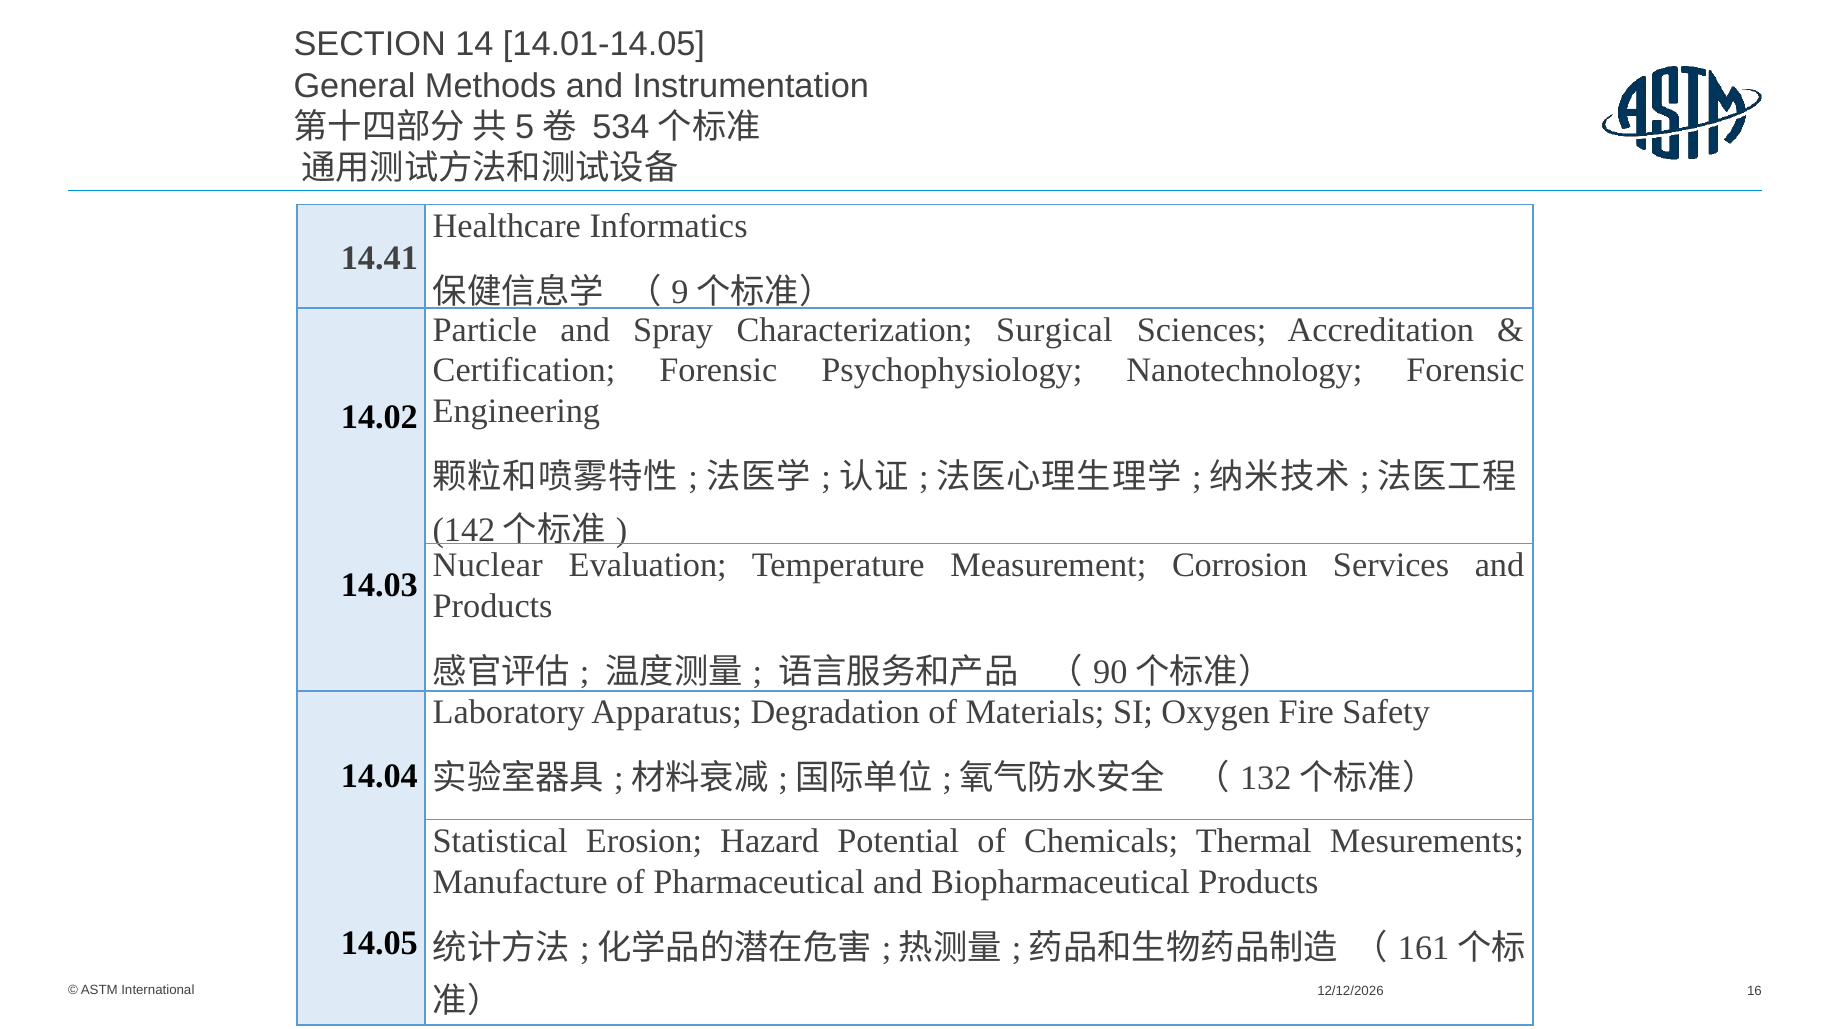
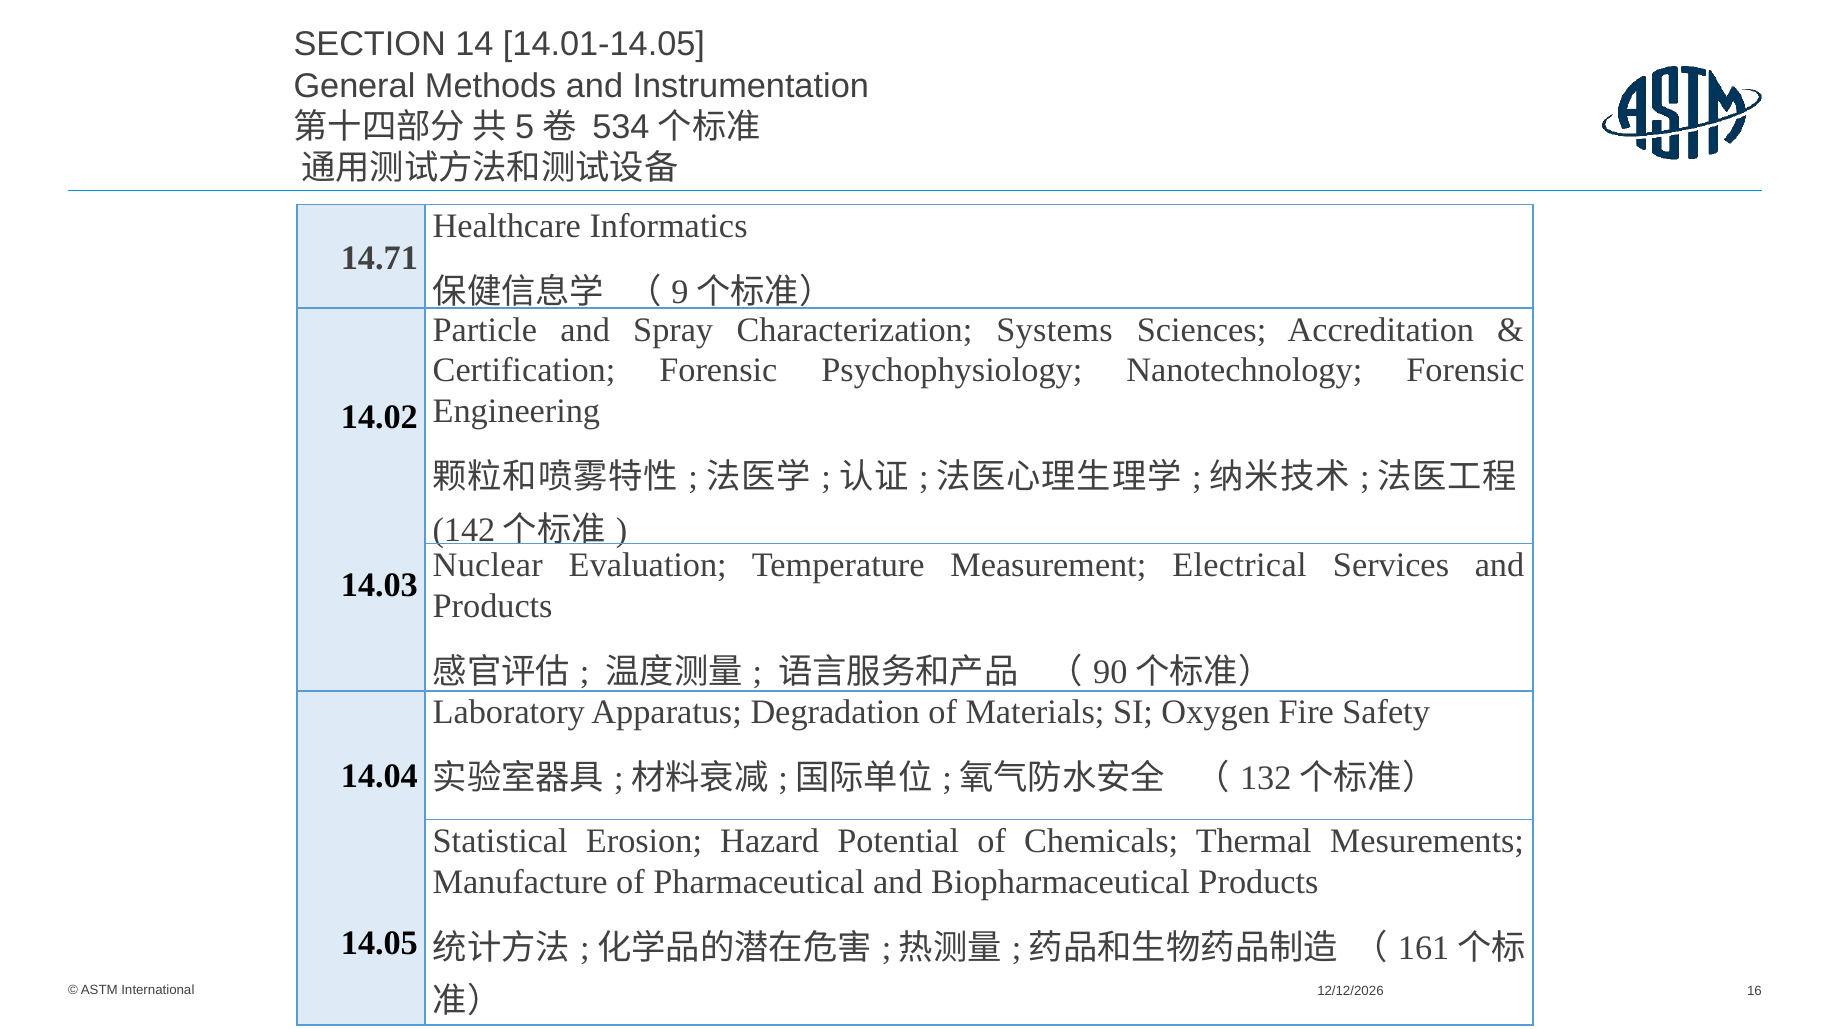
14.41: 14.41 -> 14.71 (379, 258)
Surgical: Surgical -> Systems (1054, 330)
Corrosion: Corrosion -> Electrical (1239, 565)
